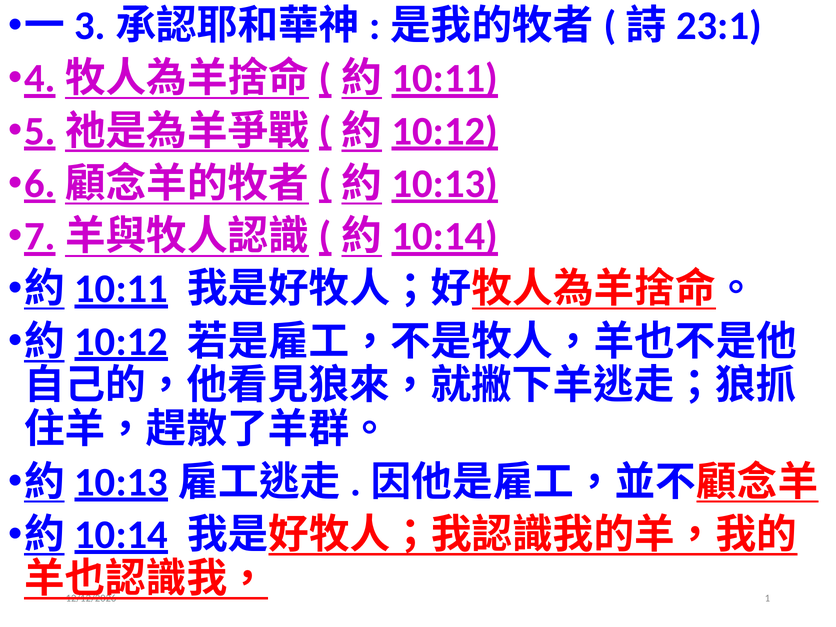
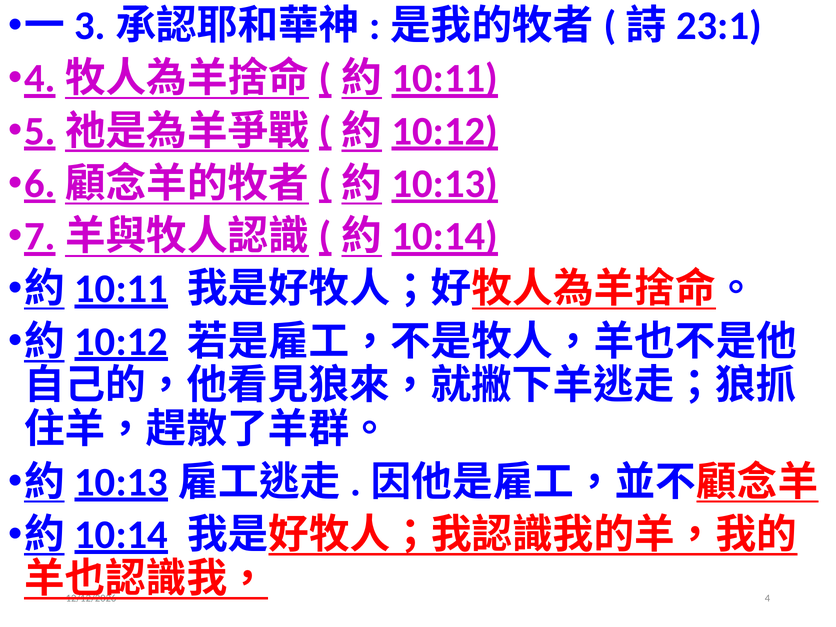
1: 1 -> 4 (768, 598)
